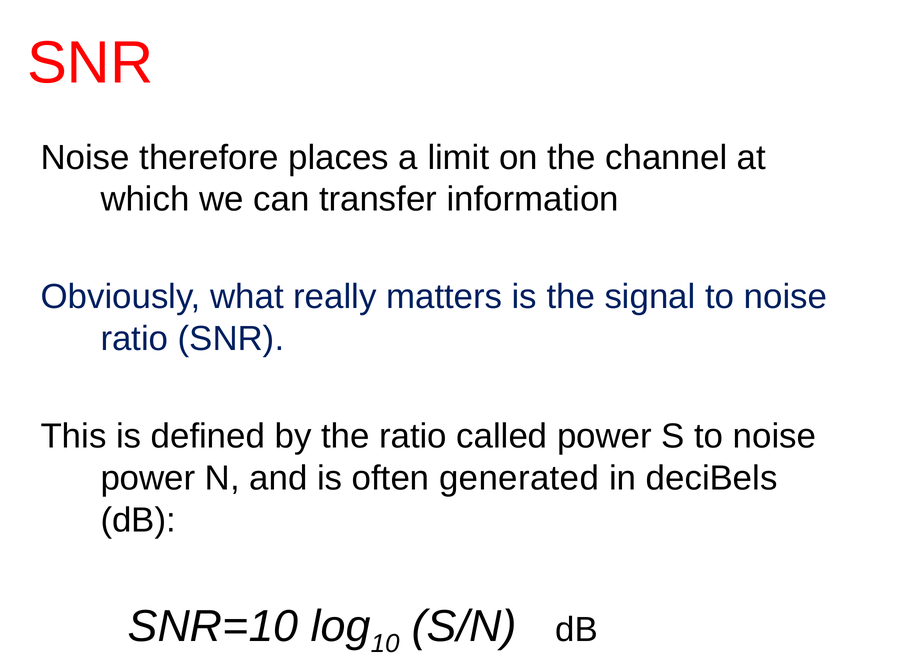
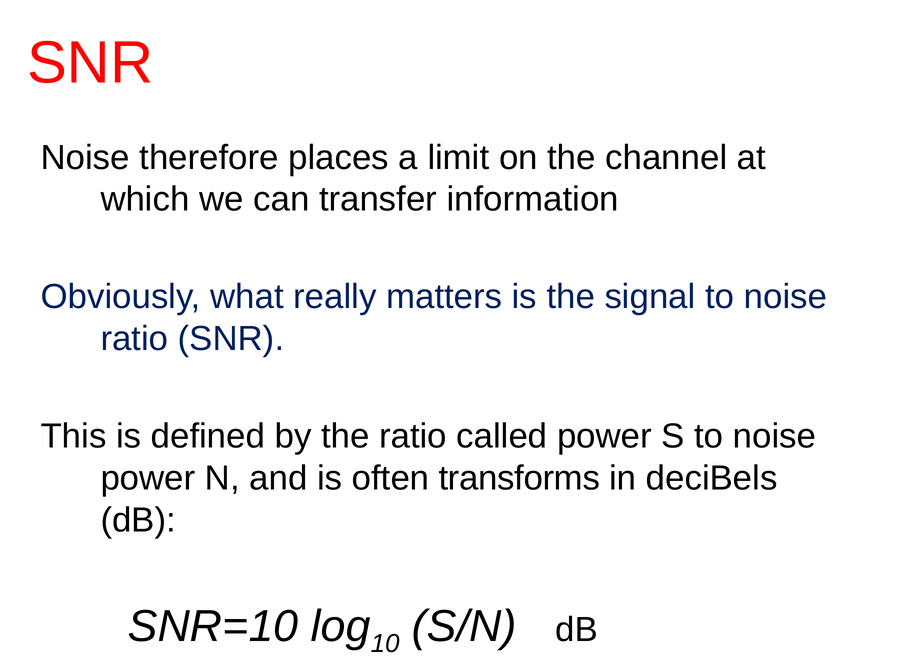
generated: generated -> transforms (519, 479)
